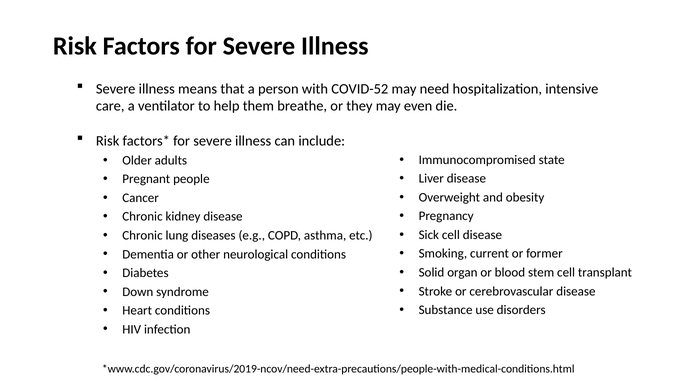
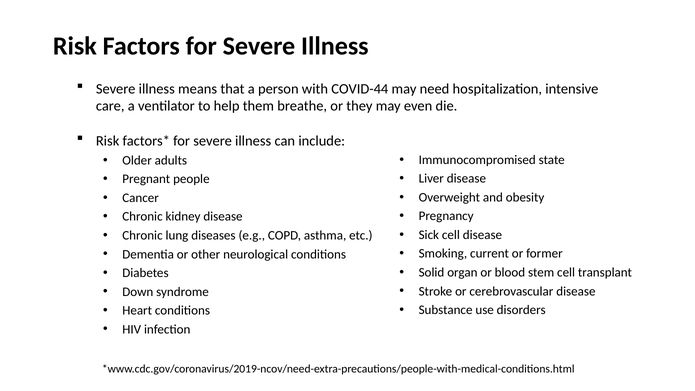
COVID-52: COVID-52 -> COVID-44 (360, 89)
